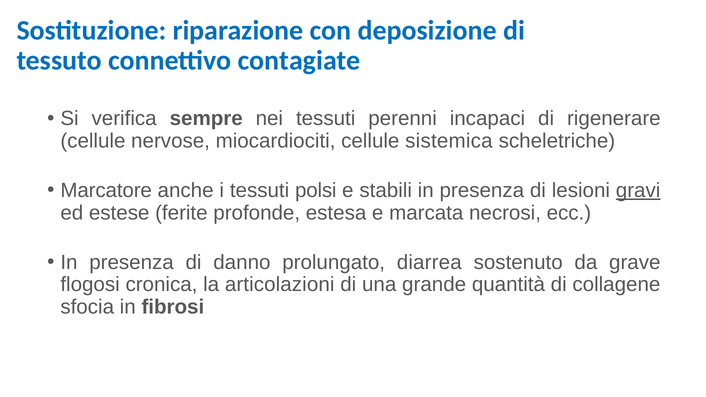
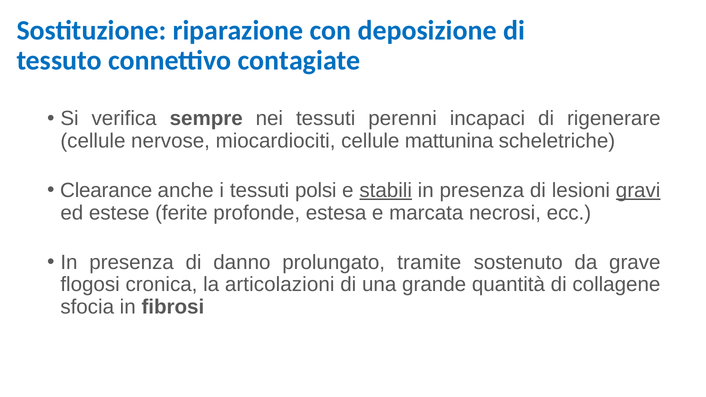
sistemica: sistemica -> mattunina (449, 141)
Marcatore: Marcatore -> Clearance (106, 191)
stabili underline: none -> present (386, 191)
diarrea: diarrea -> tramite (429, 262)
